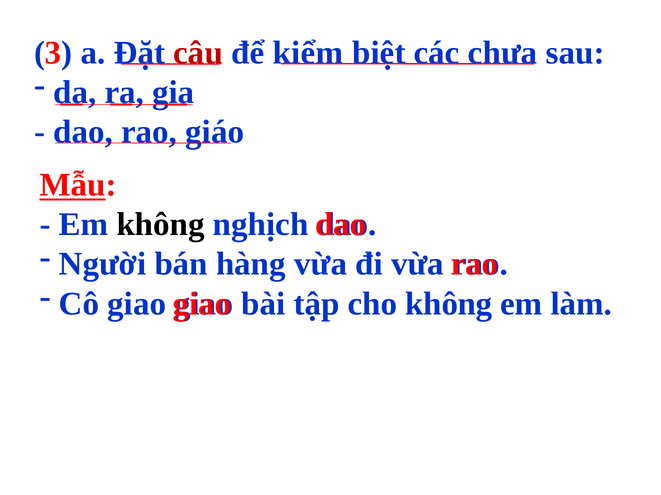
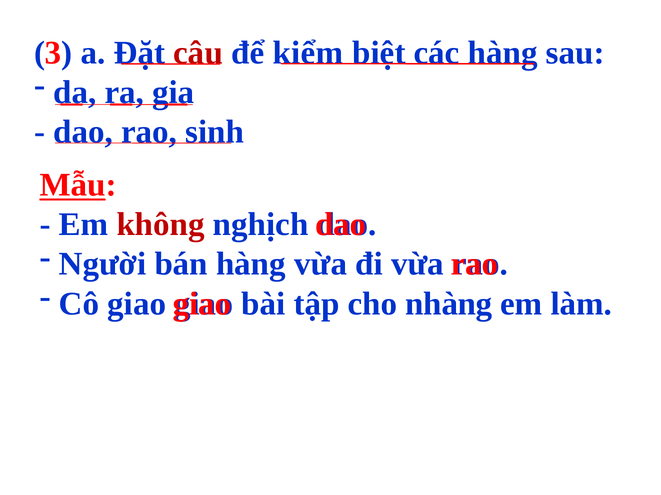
các chưa: chưa -> hàng (503, 53)
giáo: giáo -> sinh (215, 132)
không colour: black -> red (161, 225)
cho không: không -> nhàng (449, 304)
